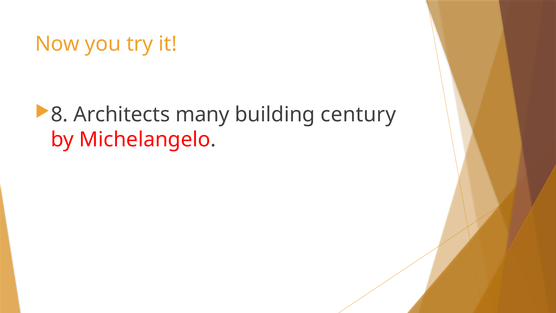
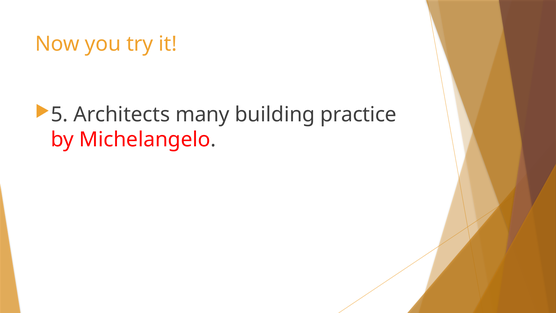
8: 8 -> 5 (59, 115)
century: century -> practice (358, 115)
